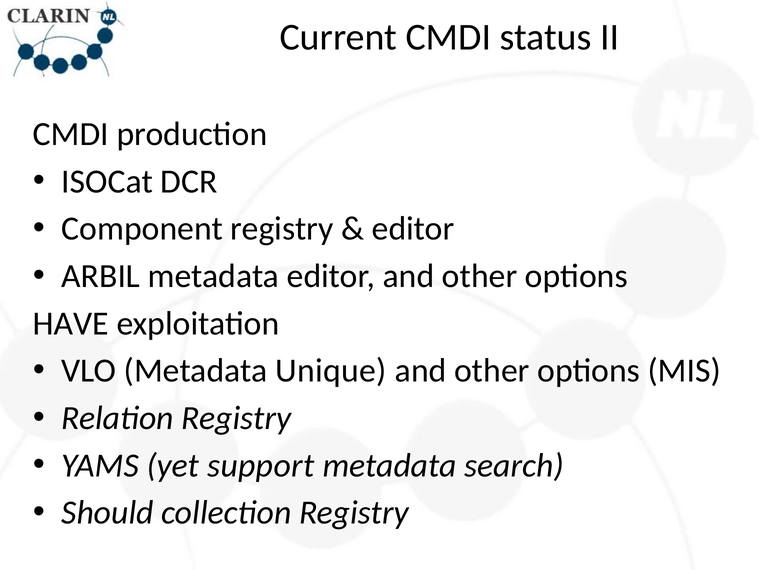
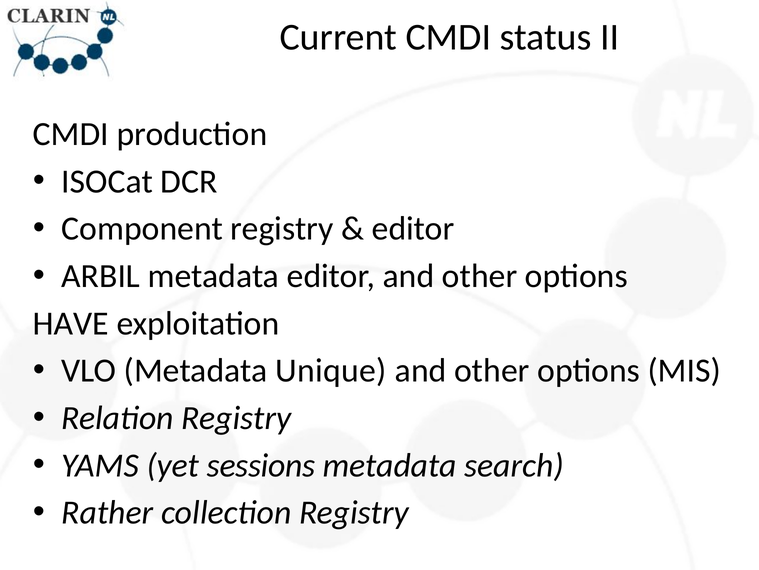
support: support -> sessions (261, 465)
Should: Should -> Rather (107, 512)
